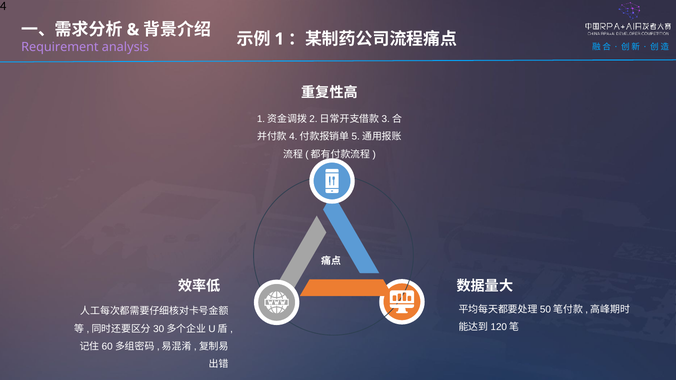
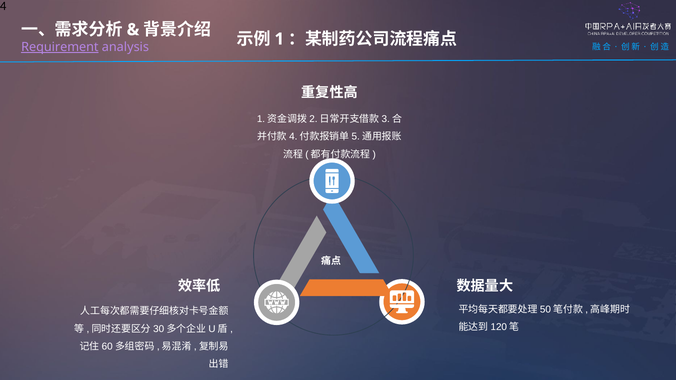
Requirement underline: none -> present (60, 47)
